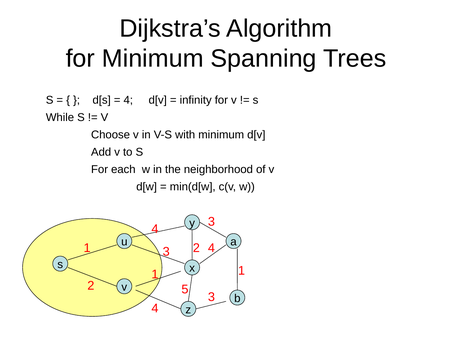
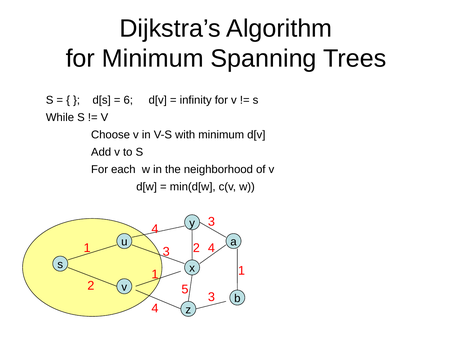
4: 4 -> 6 (128, 100)
